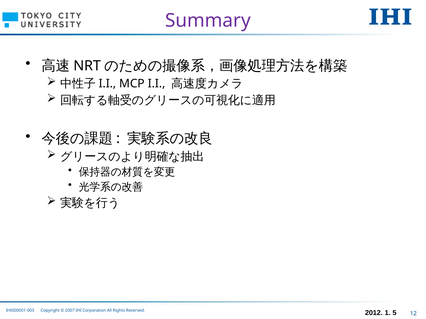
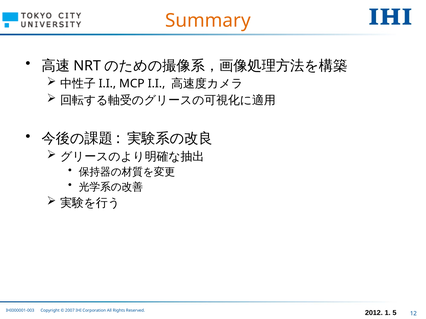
Summary colour: purple -> orange (208, 21)
